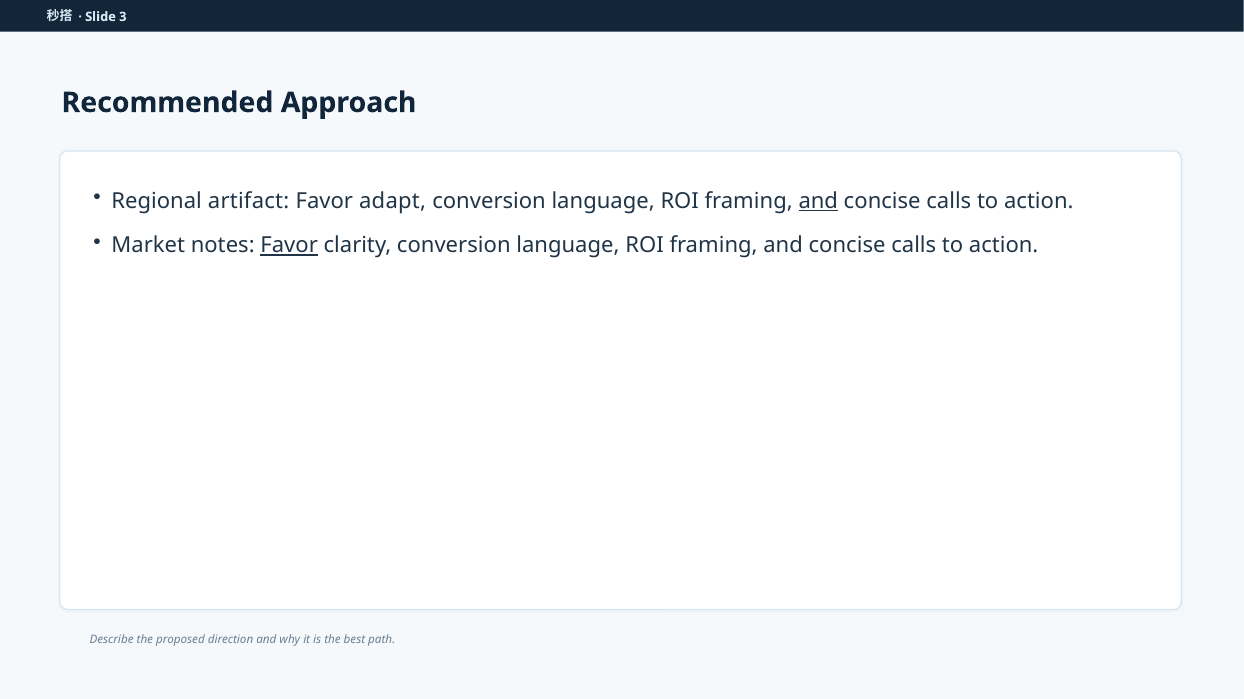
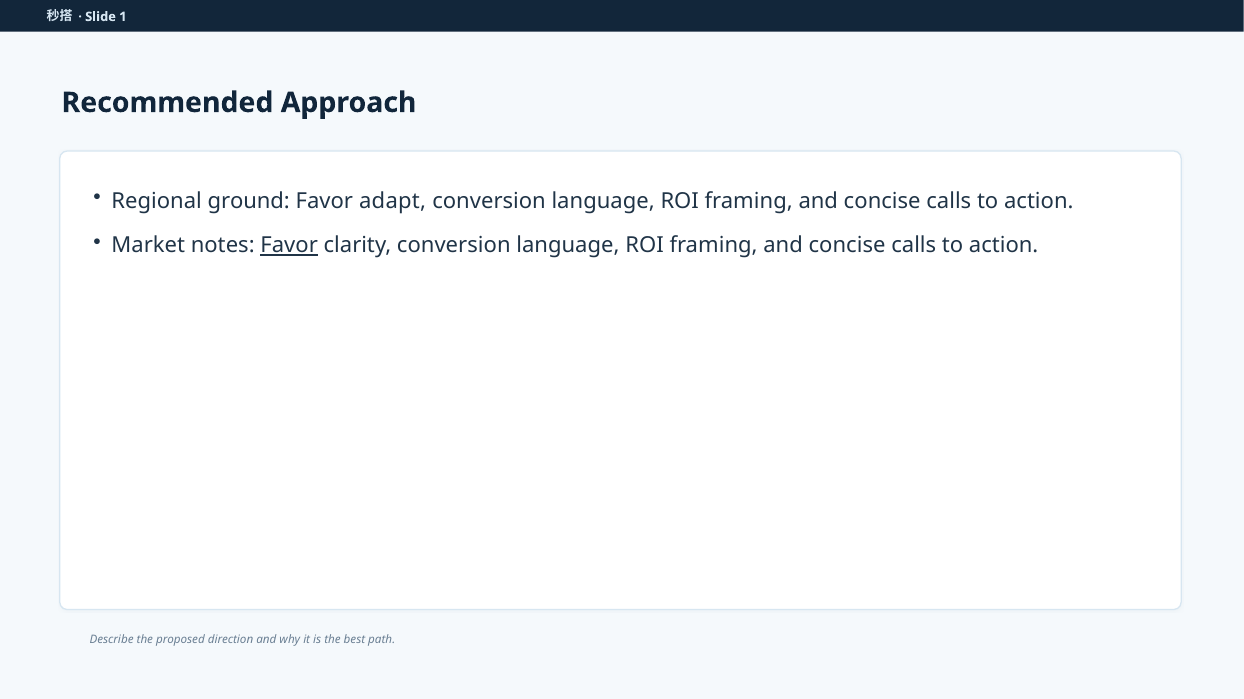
3: 3 -> 1 (123, 17)
artifact: artifact -> ground (249, 201)
and underline: present -> none (818, 201)
